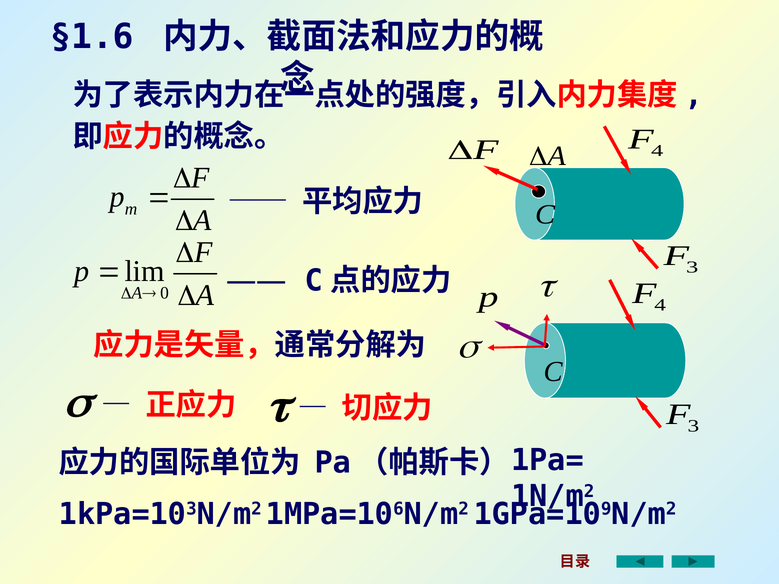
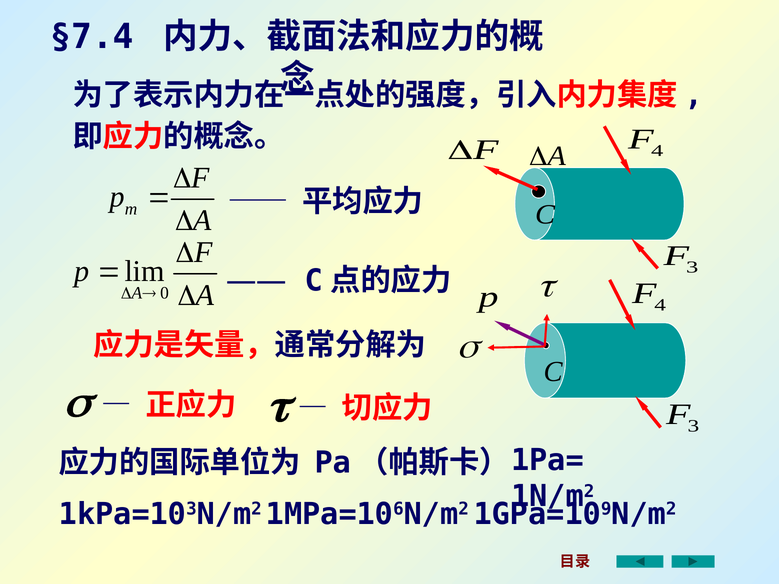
§1.6: §1.6 -> §7.4 (92, 37)
